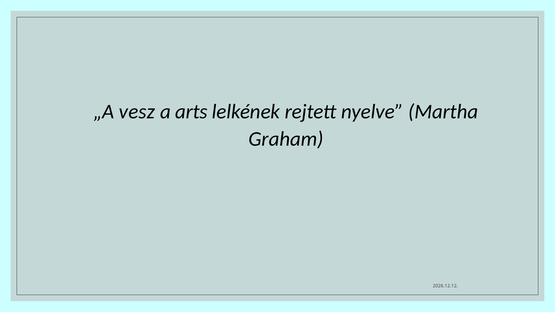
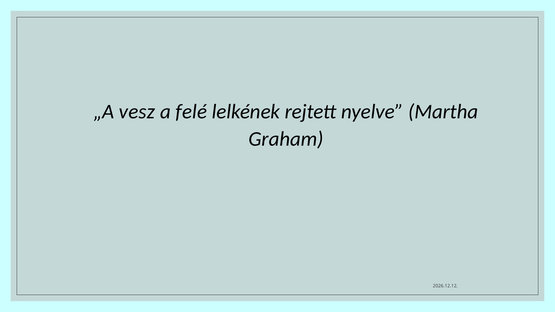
arts: arts -> felé (191, 112)
